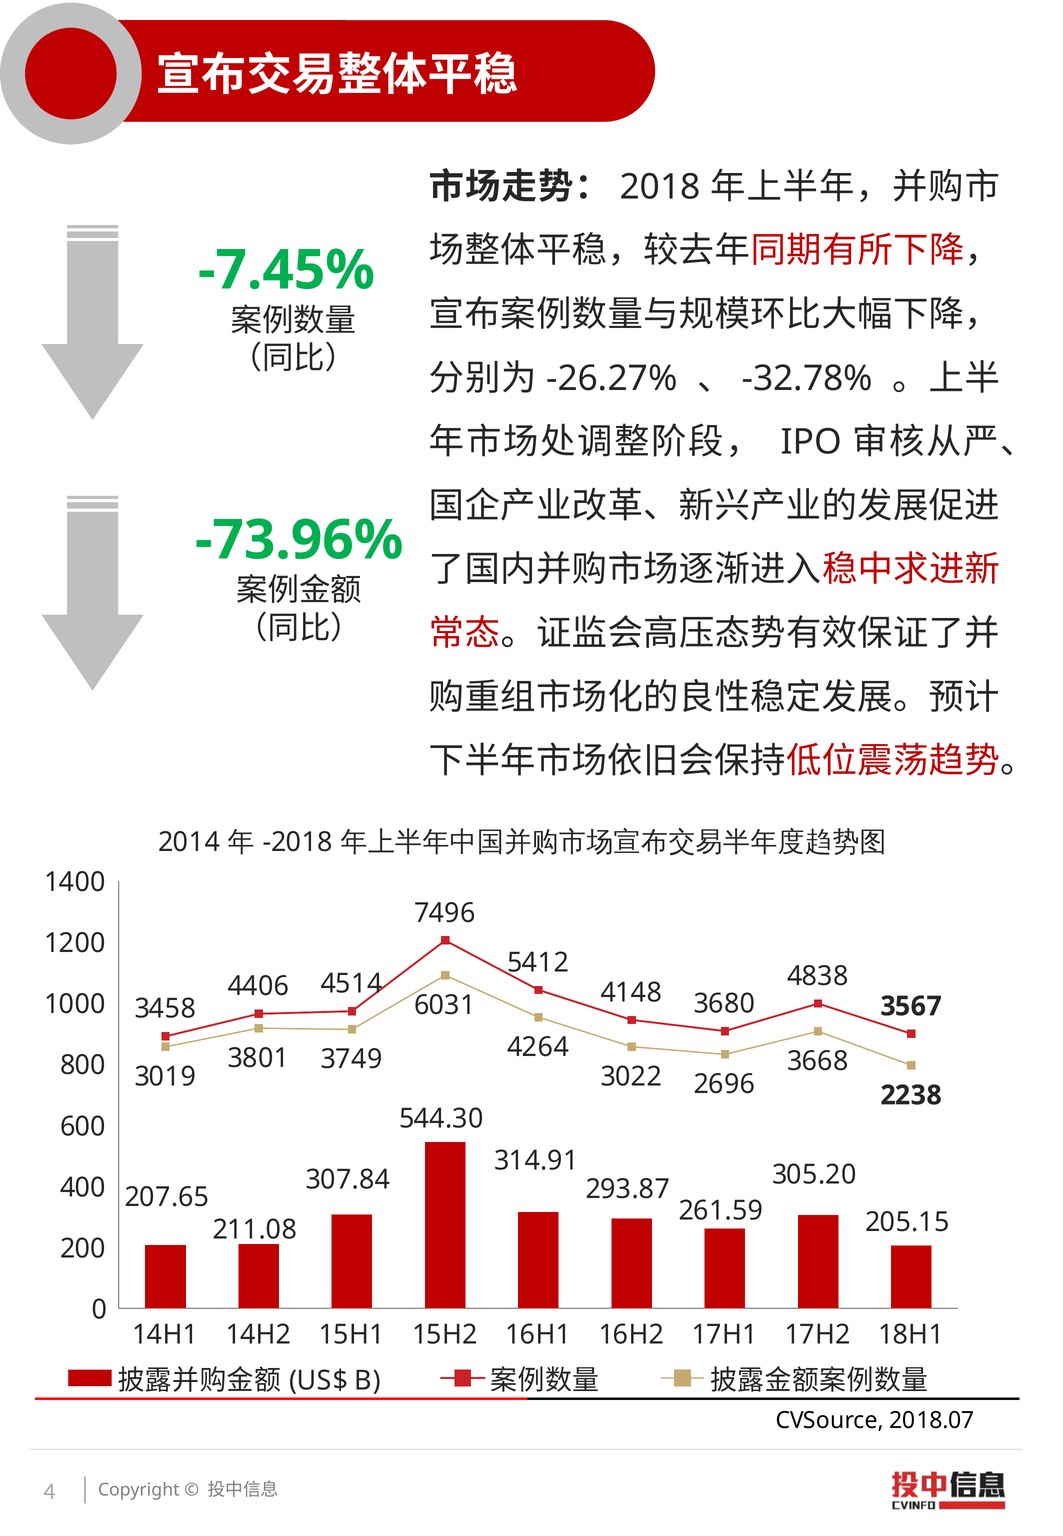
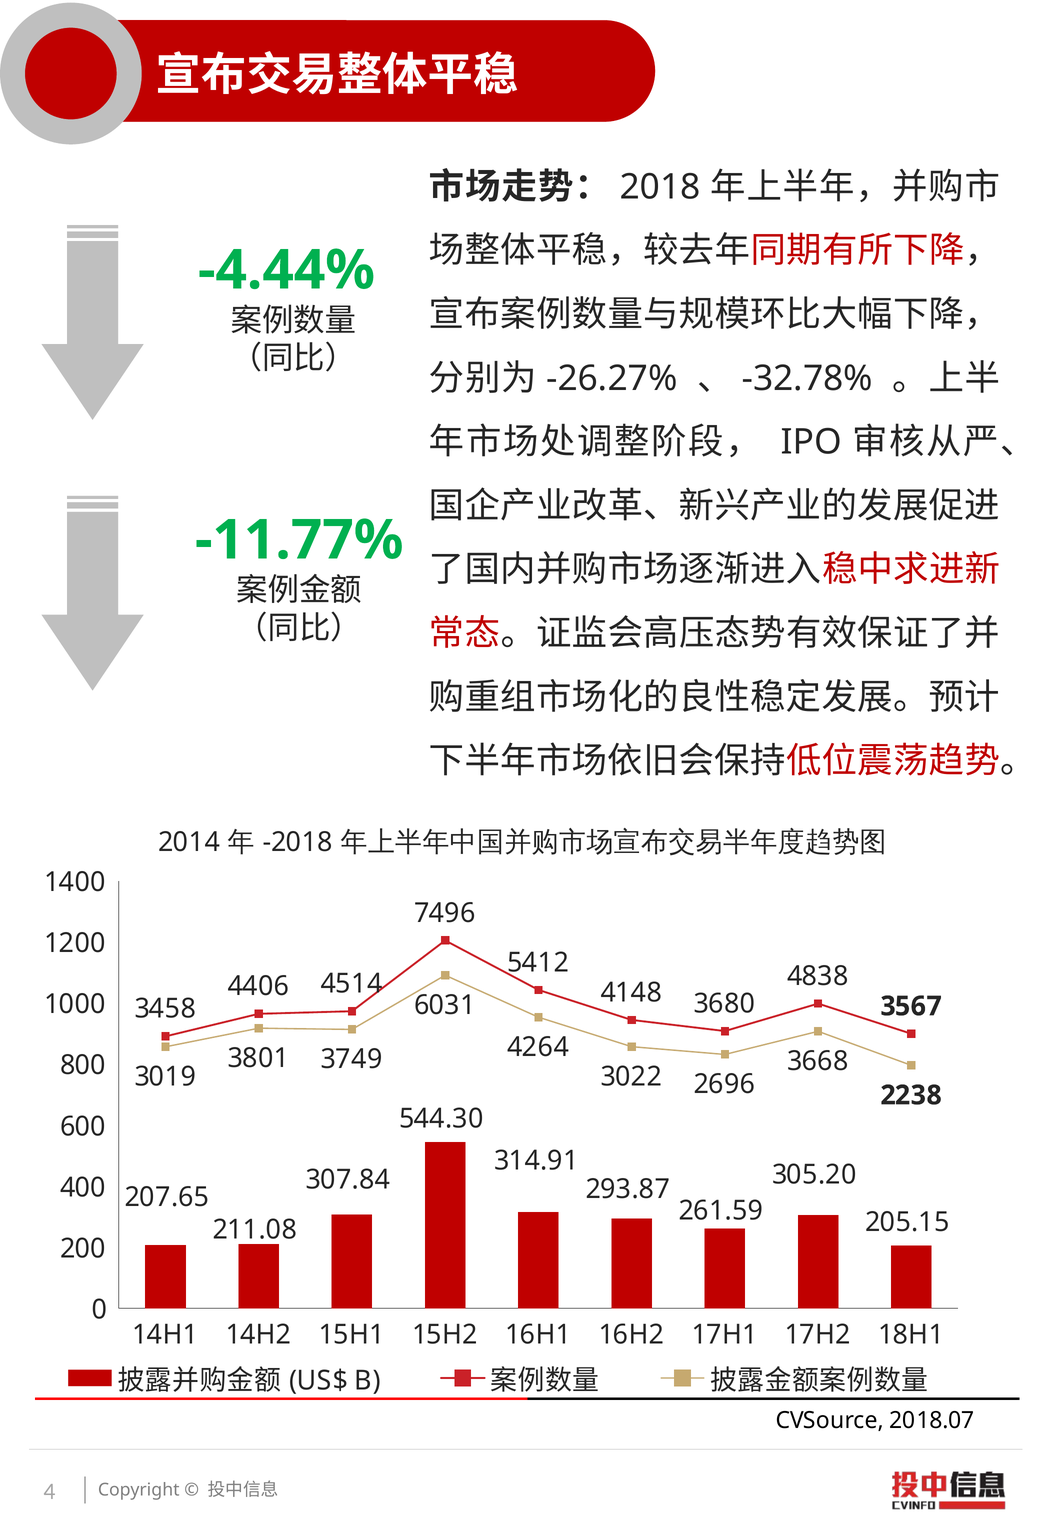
-7.45%: -7.45% -> -4.44% (286, 270)
-73.96%: -73.96% -> -11.77% (299, 540)
